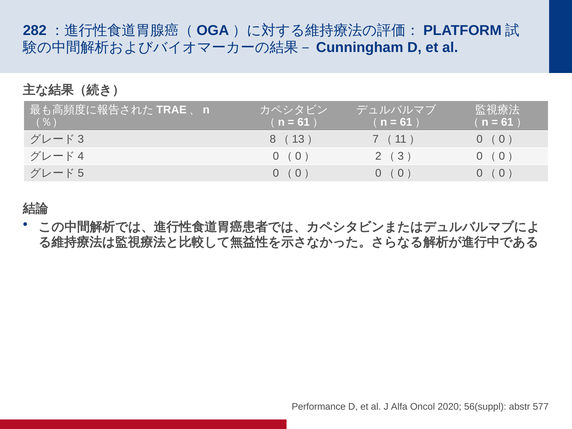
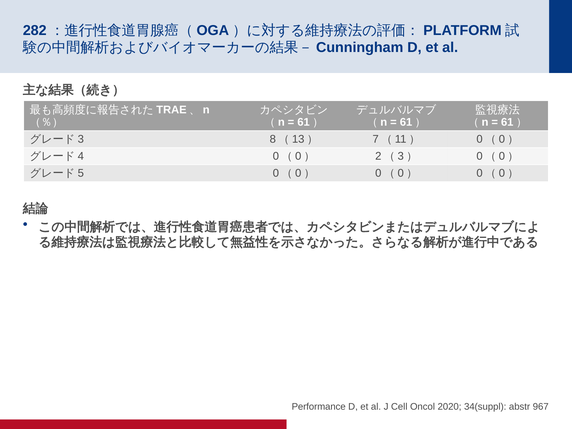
Alfa: Alfa -> Cell (399, 407)
56(suppl: 56(suppl -> 34(suppl (485, 407)
577: 577 -> 967 (541, 407)
